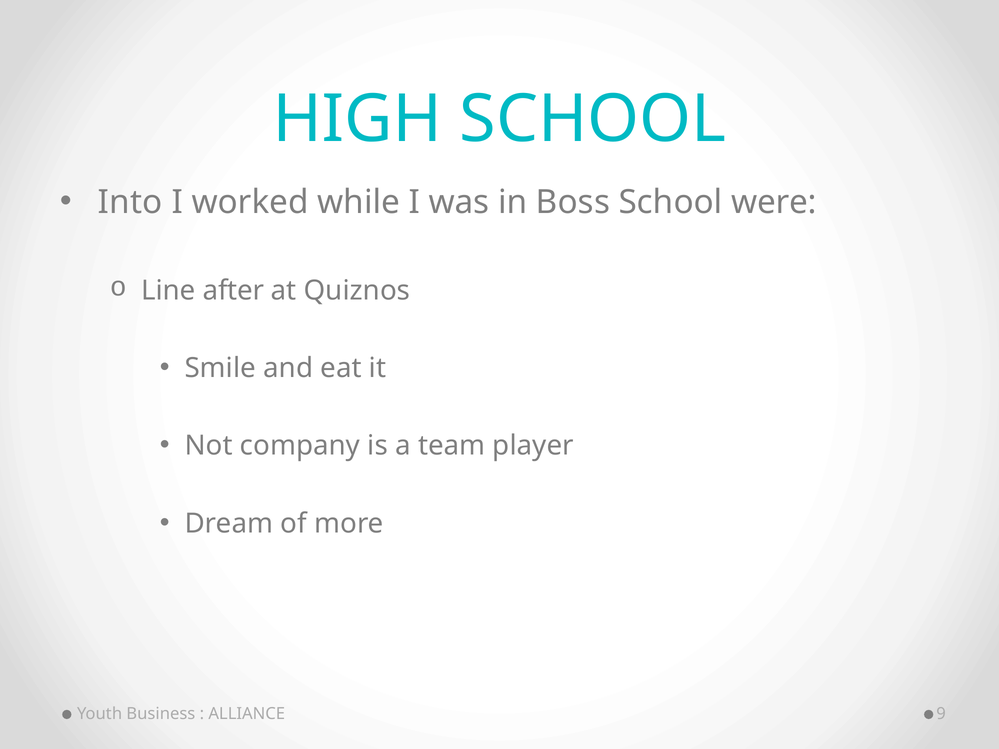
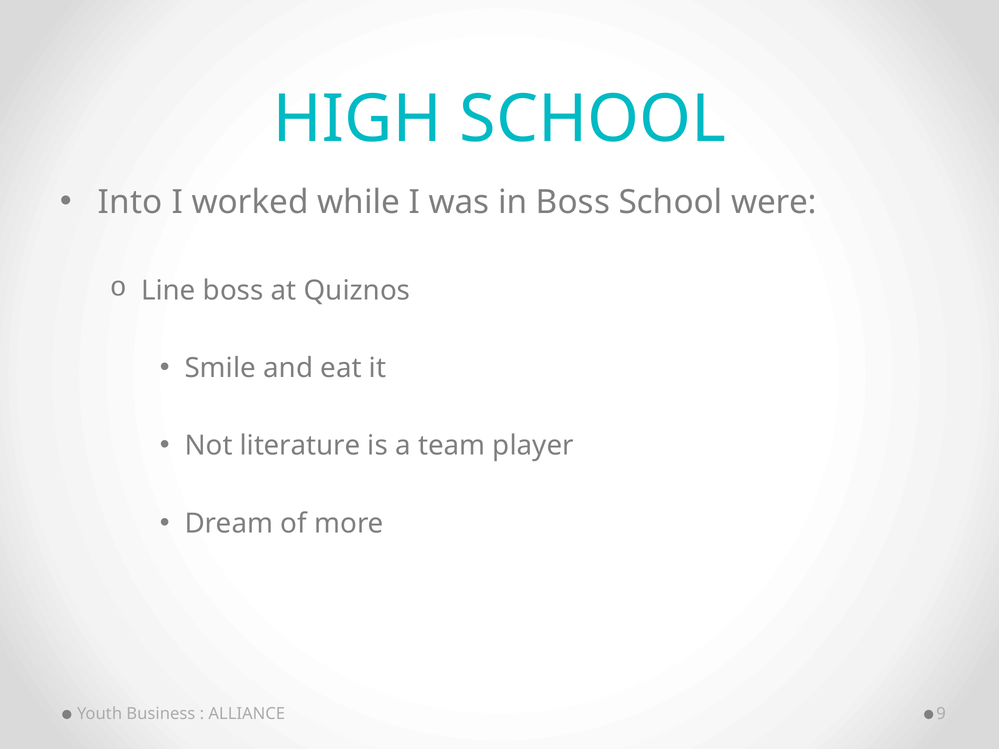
Line after: after -> boss (233, 291)
company: company -> literature (300, 446)
